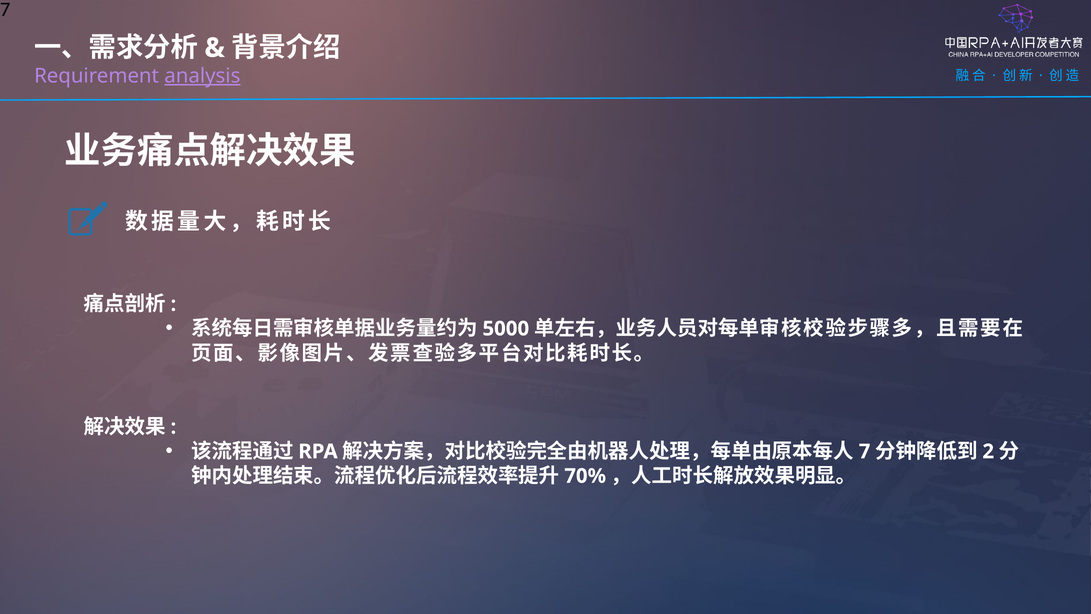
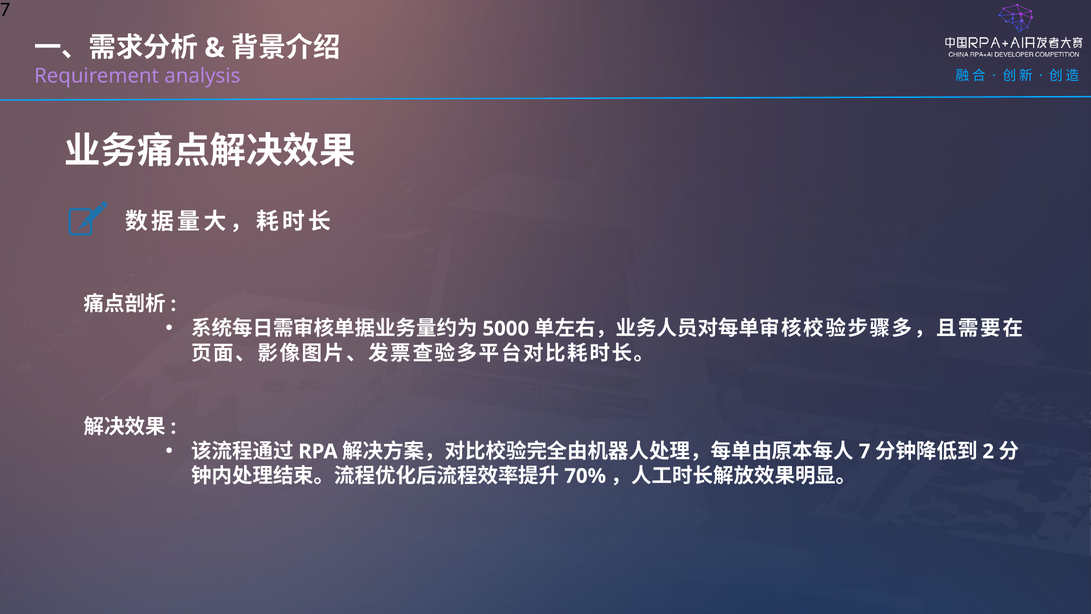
analysis underline: present -> none (202, 76)
